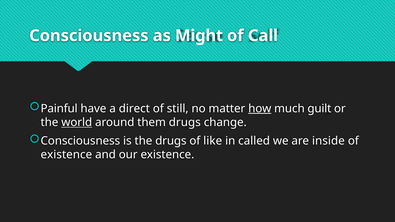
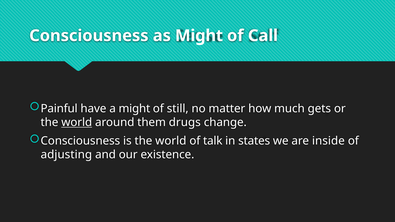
a direct: direct -> might (134, 109)
how underline: present -> none (260, 109)
guilt: guilt -> gets (319, 109)
is the drugs: drugs -> world (171, 141)
like: like -> talk (213, 141)
called: called -> states (254, 141)
existence: existence -> adjusting (66, 155)
